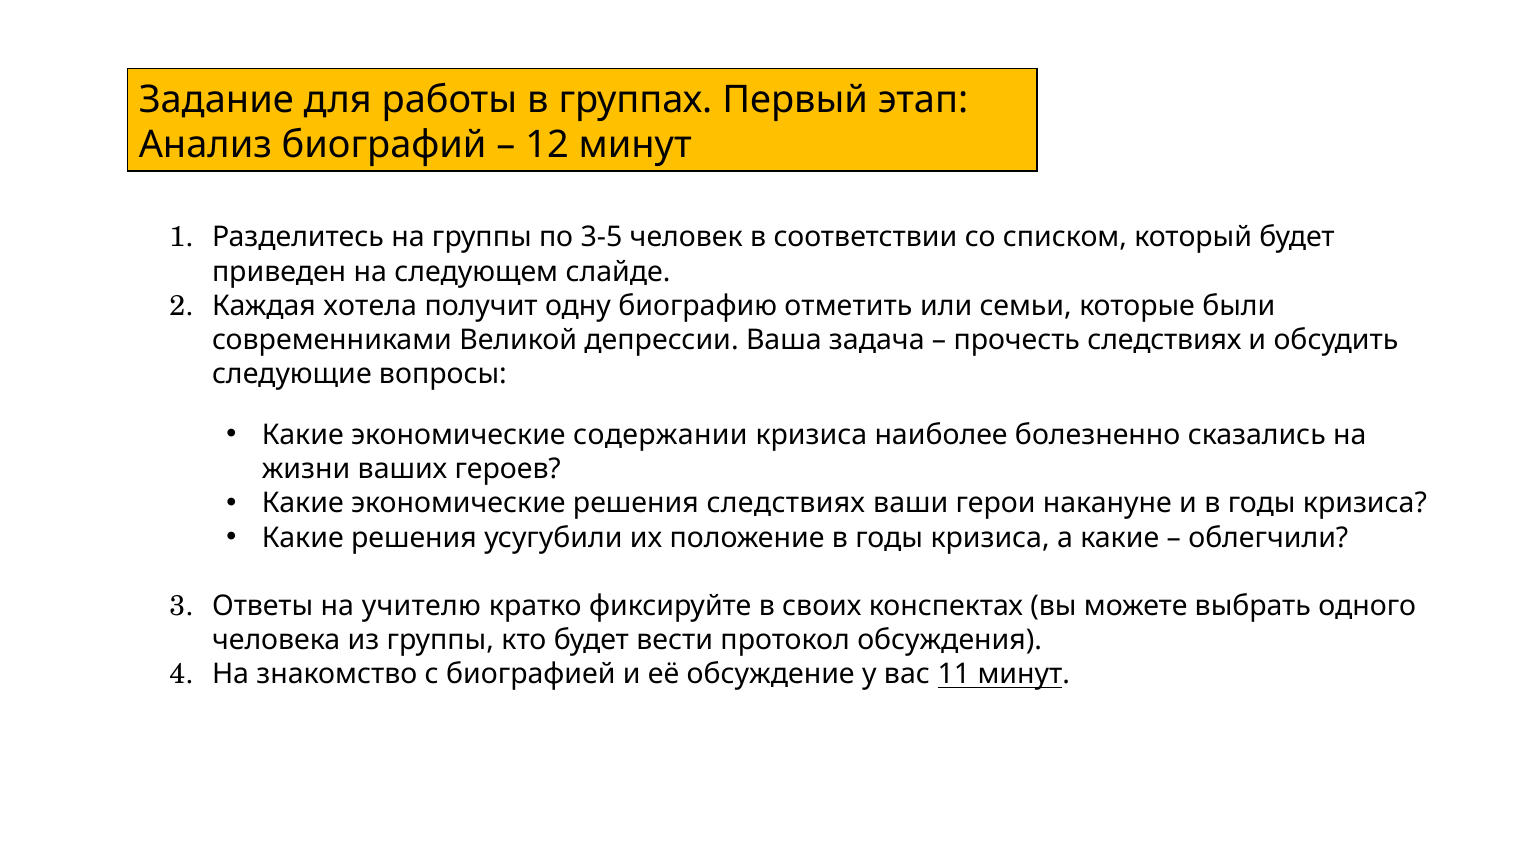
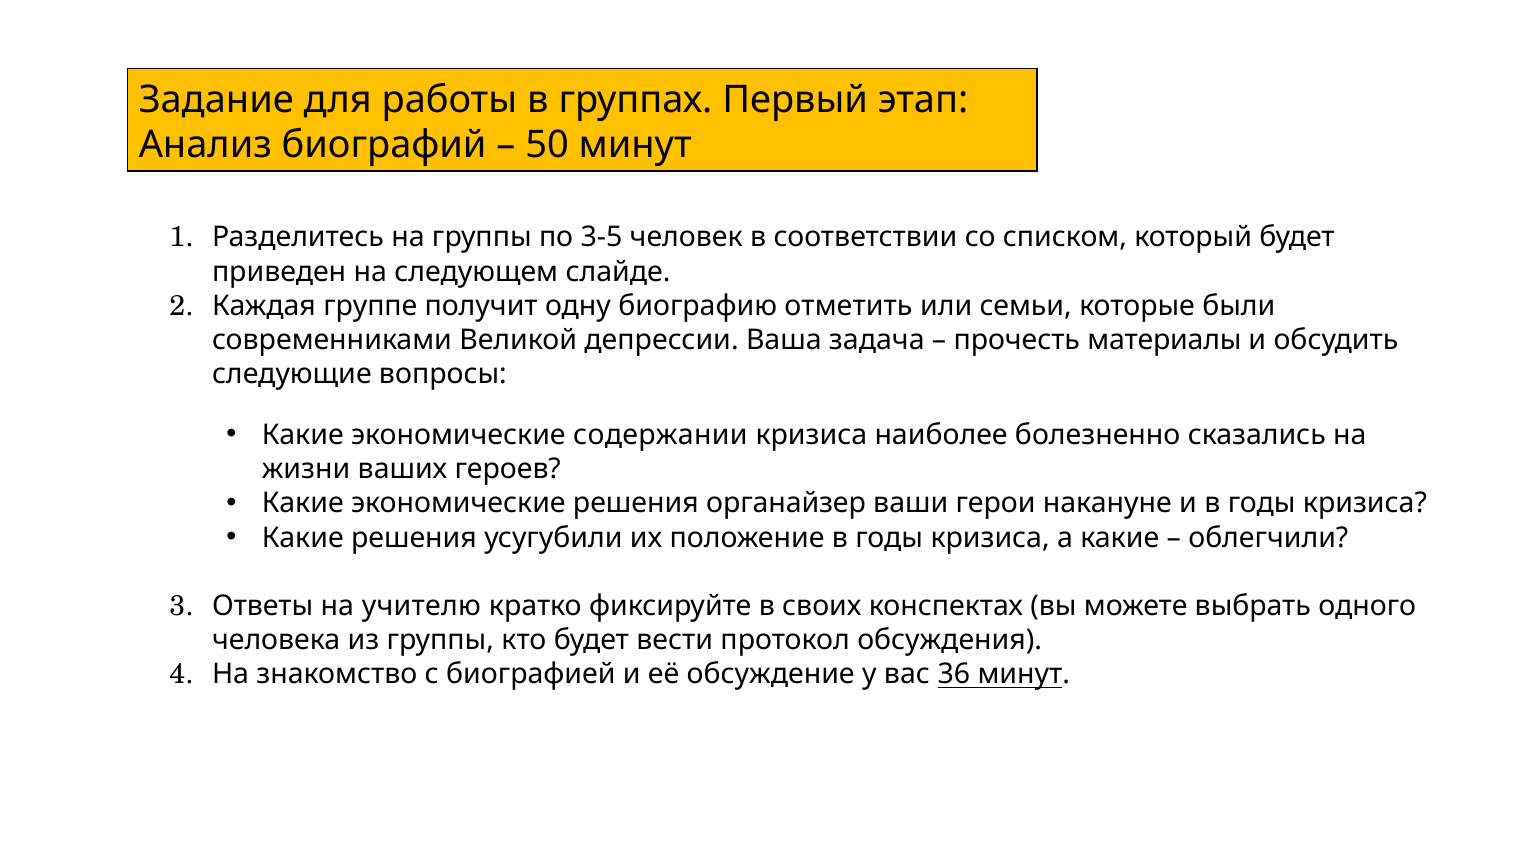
12: 12 -> 50 (547, 145)
хотела: хотела -> группе (370, 306)
прочесть следствиях: следствиях -> материалы (1164, 340)
решения следствиях: следствиях -> органайзер (786, 503)
11: 11 -> 36 (954, 674)
